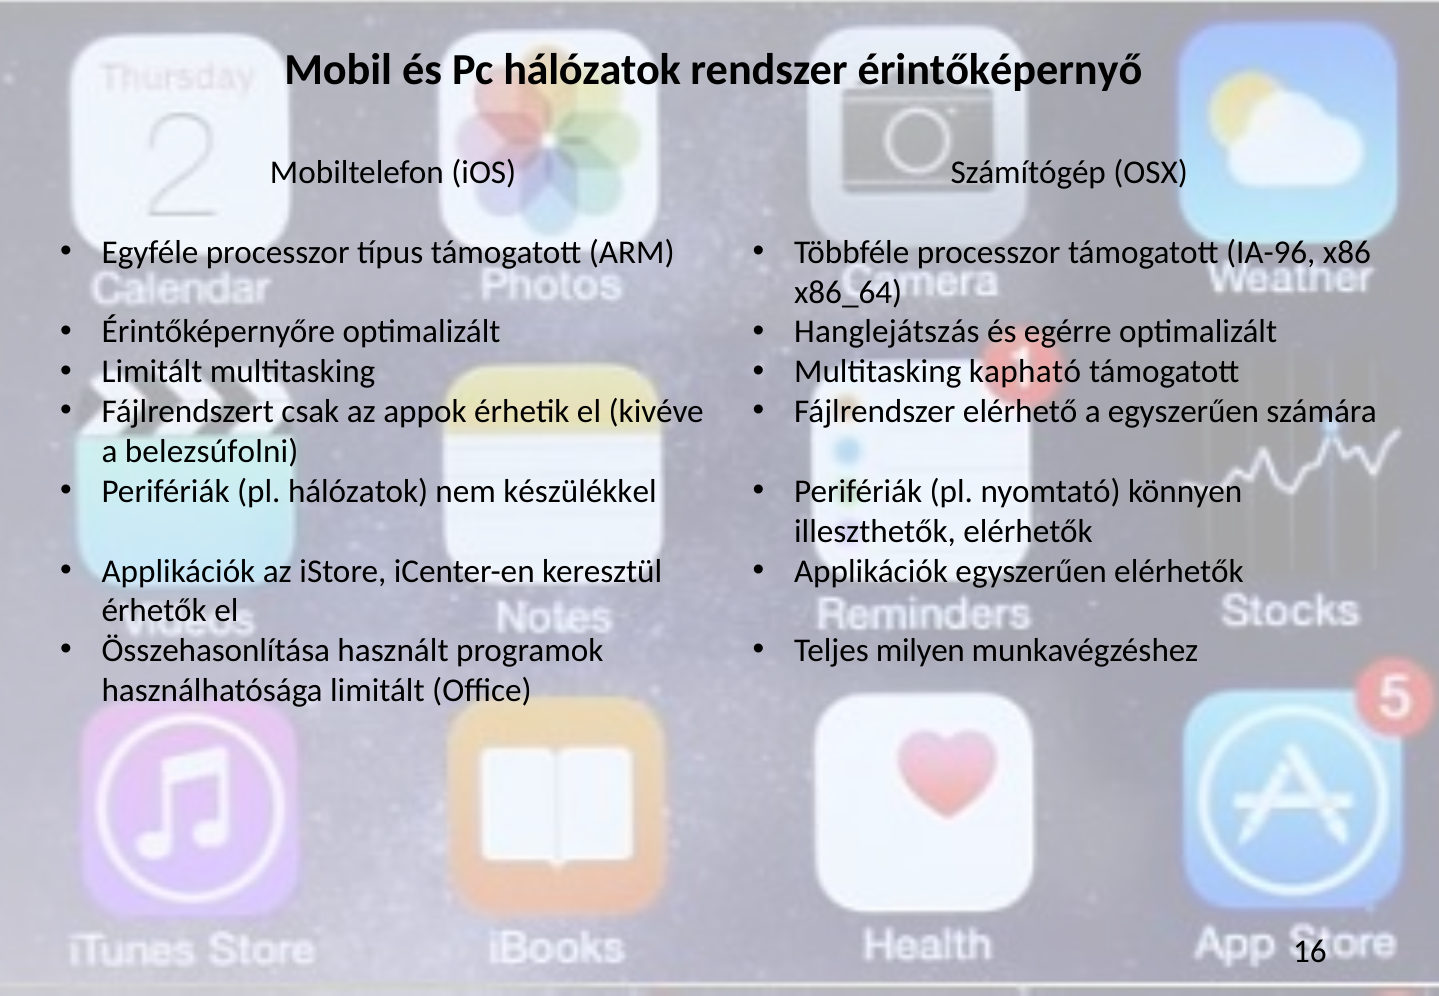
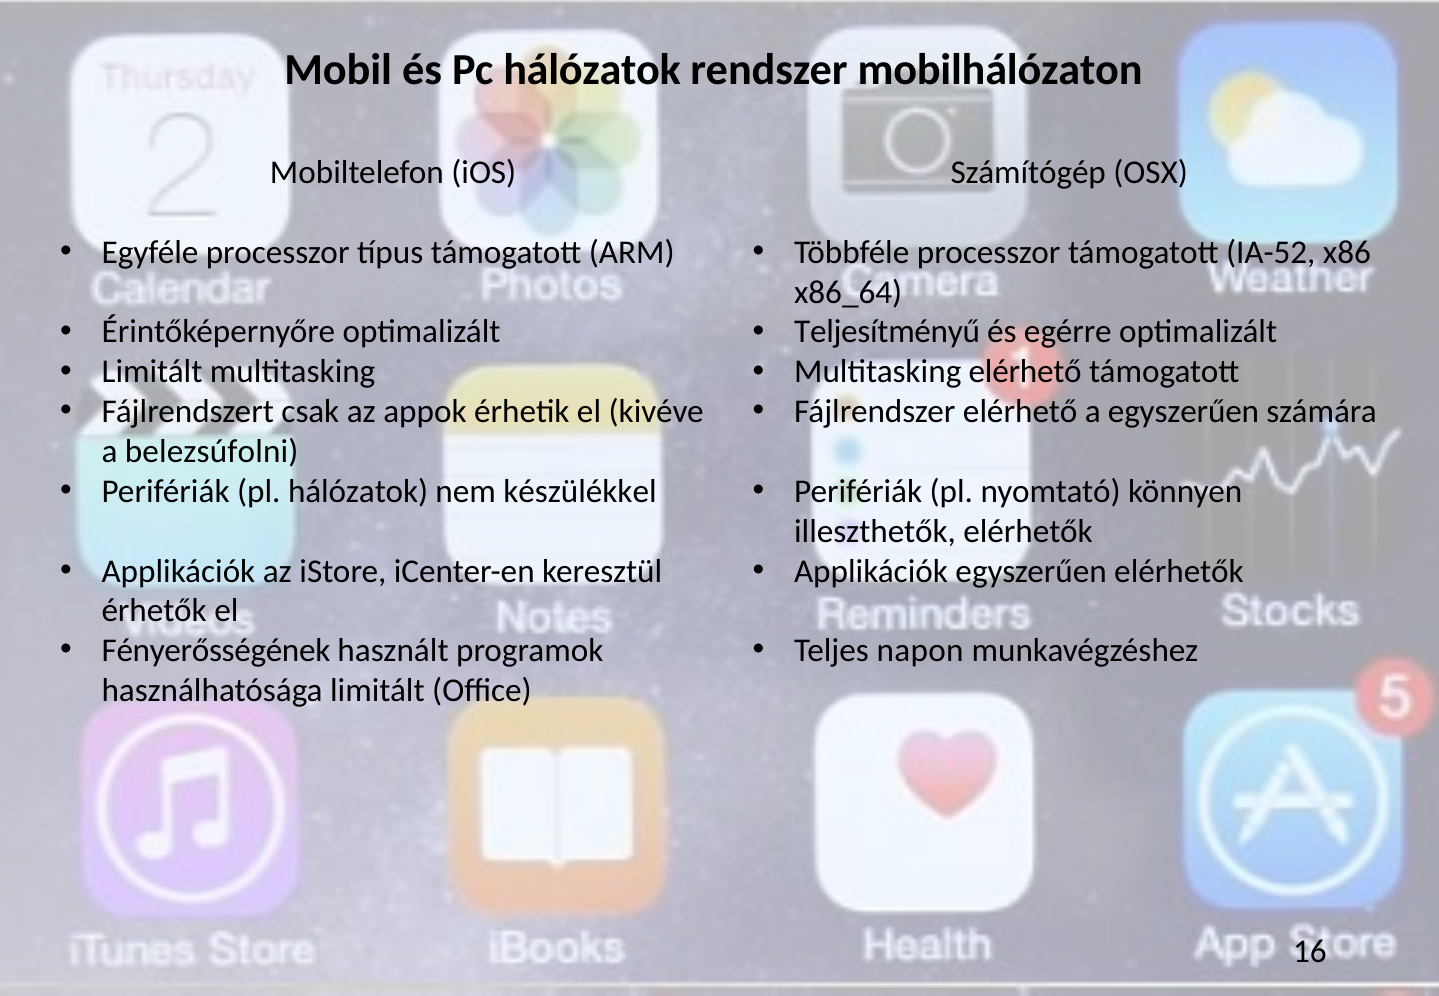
érintőképernyő: érintőképernyő -> mobilhálózaton (1000, 70)
IA-96: IA-96 -> IA-52 (1271, 252)
Hanglejátszás: Hanglejátszás -> Teljesítményű (887, 332)
Multitasking kapható: kapható -> elérhető (1025, 372)
Összehasonlítása: Összehasonlítása -> Fényerősségének (216, 651)
milyen: milyen -> napon (920, 651)
